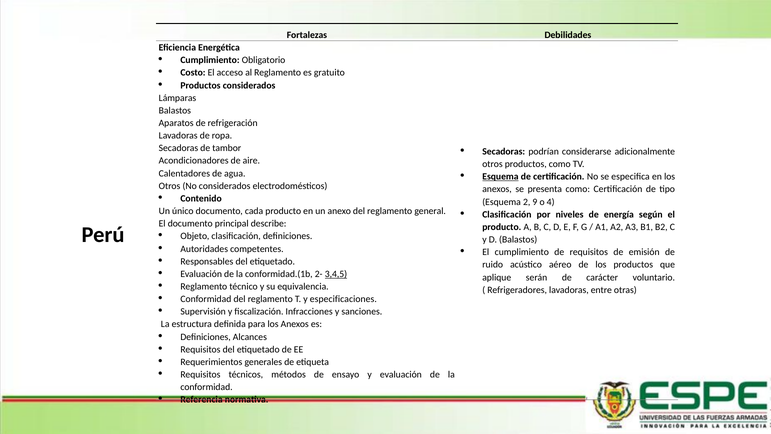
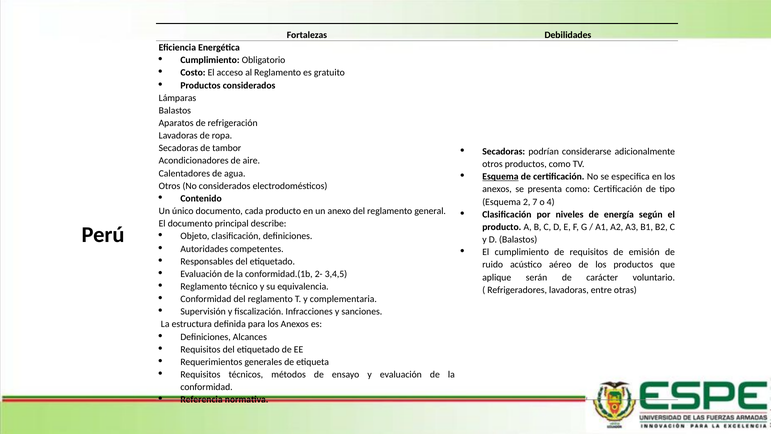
9: 9 -> 7 (535, 202)
3,4,5 underline: present -> none (336, 274)
especificaciones: especificaciones -> complementaria (343, 299)
